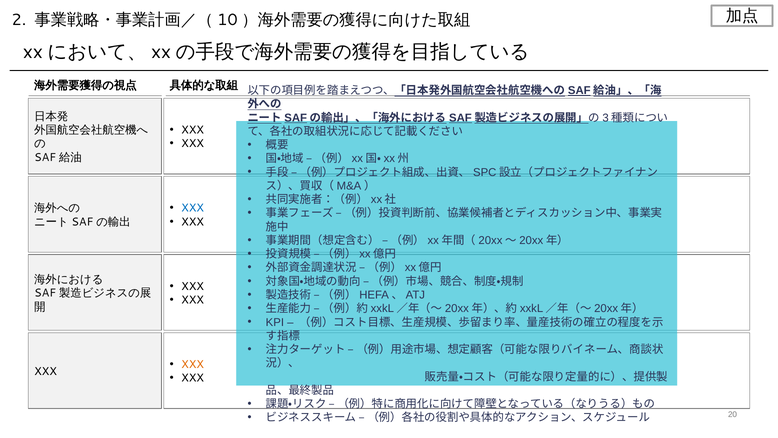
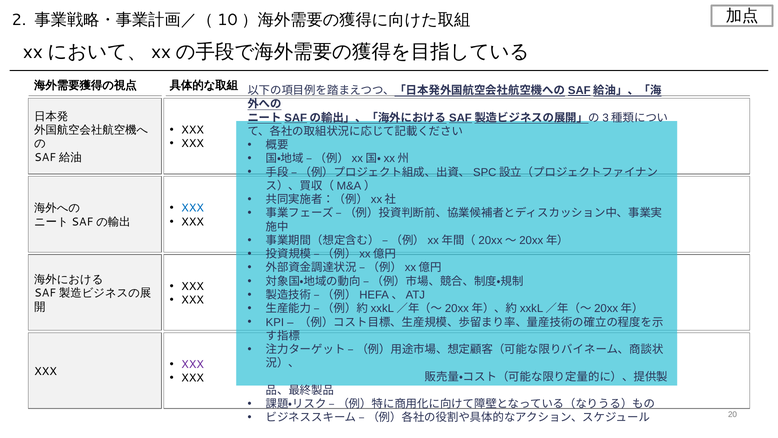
XXX colour: orange -> purple (193, 364)
